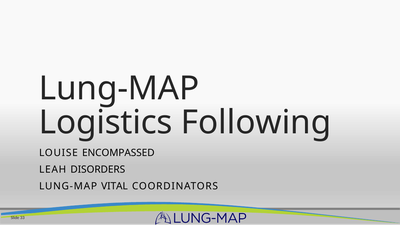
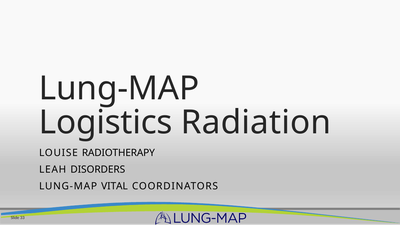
Following: Following -> Radiation (256, 123)
ENCOMPASSED: ENCOMPASSED -> RADIOTHERAPY (118, 153)
